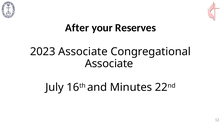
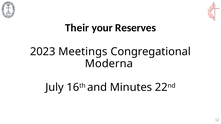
After: After -> Their (77, 28)
2023 Associate: Associate -> Meetings (83, 52)
Associate: Associate -> Moderna (109, 64)
